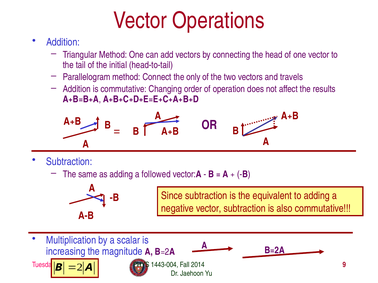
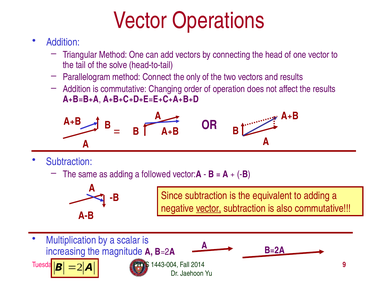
initial: initial -> solve (118, 65)
and travels: travels -> results (291, 77)
vector underline: none -> present (209, 209)
